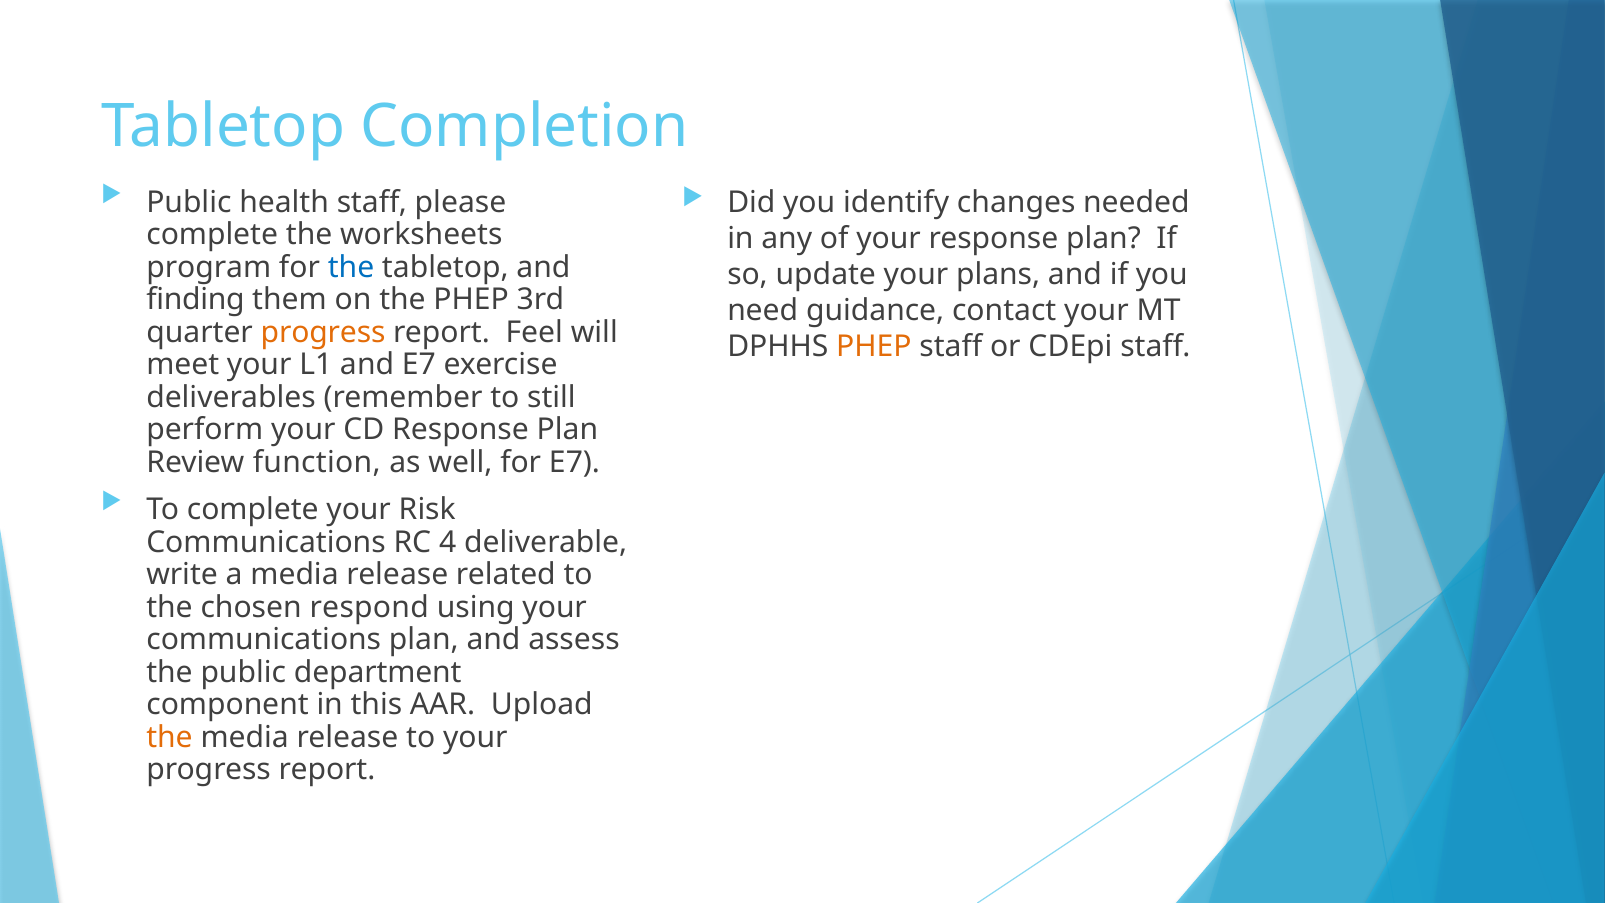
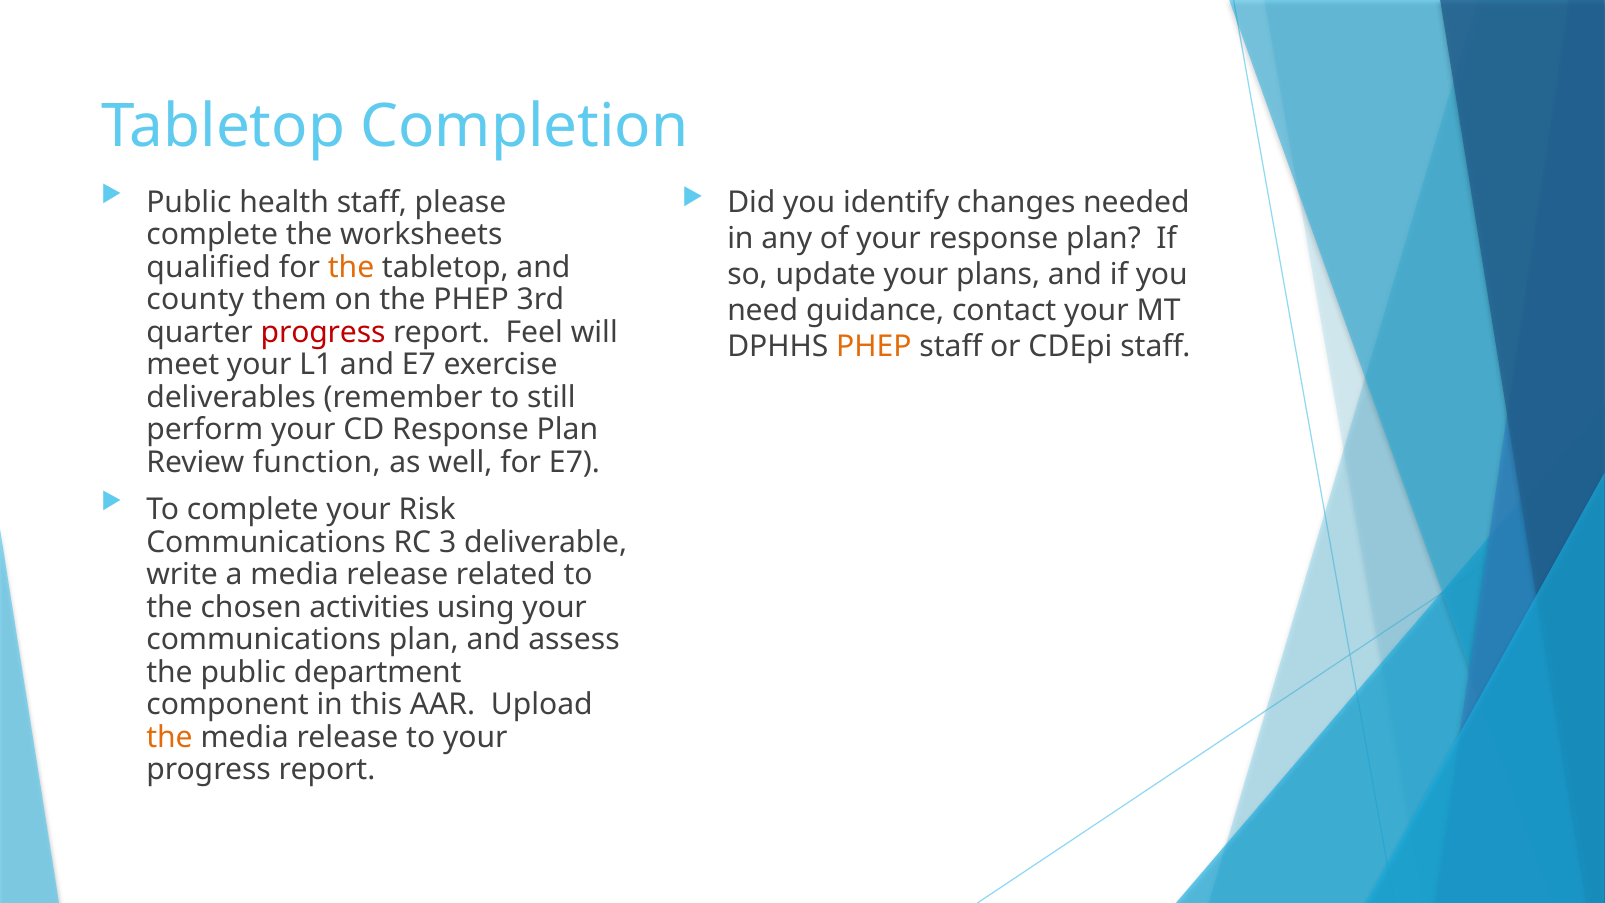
program: program -> qualified (209, 267)
the colour: blue -> orange (351, 267)
finding: finding -> county (195, 300)
progress colour: orange -> red (323, 332)
4: 4 -> 3 (448, 542)
respond: respond -> activities (369, 607)
